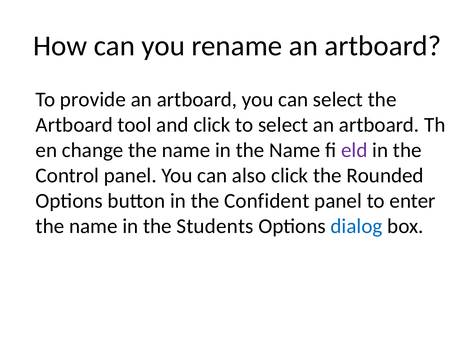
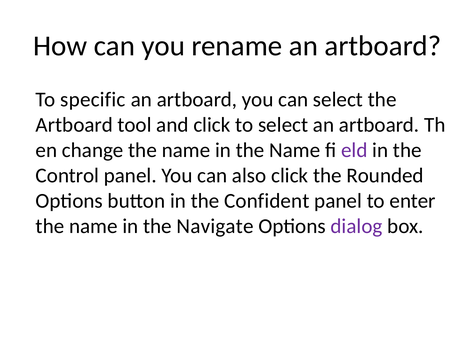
provide: provide -> specific (93, 100)
Students: Students -> Navigate (215, 226)
dialog colour: blue -> purple (357, 226)
